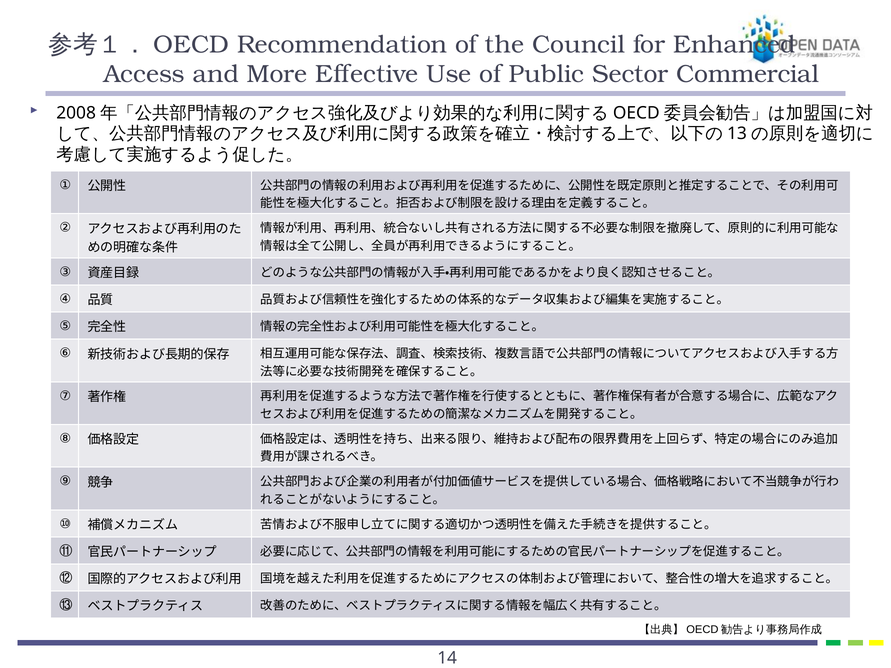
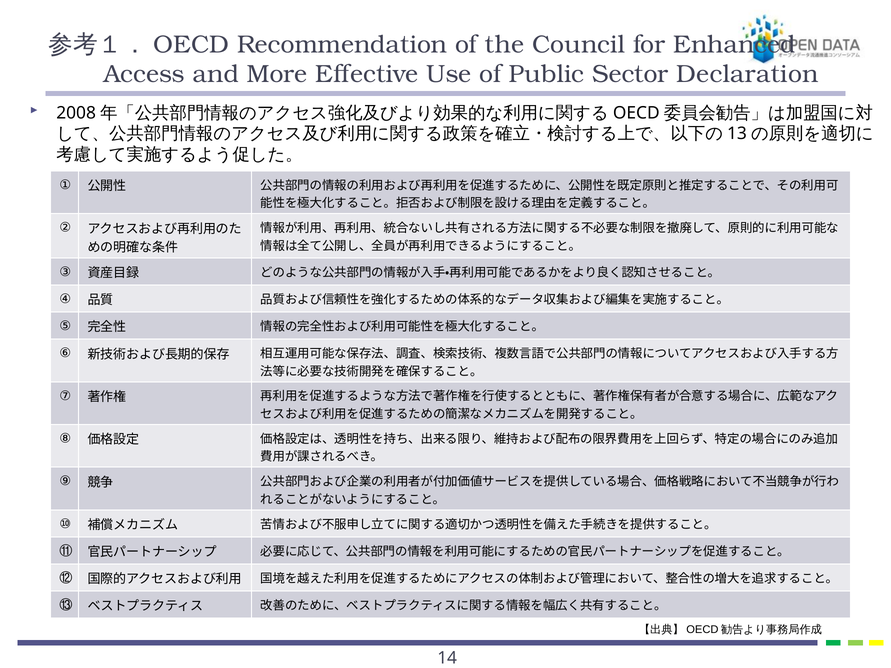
Commercial: Commercial -> Declaration (747, 74)
